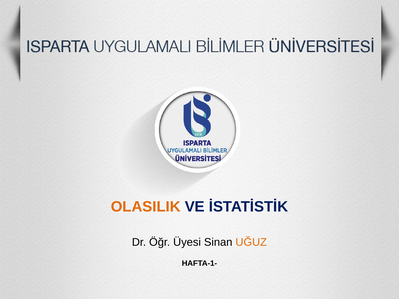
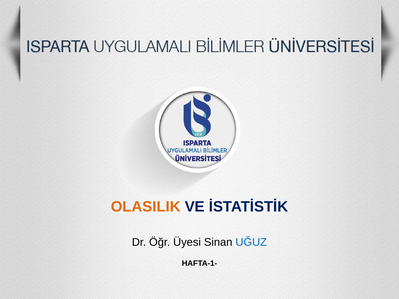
UĞUZ colour: orange -> blue (251, 242)
